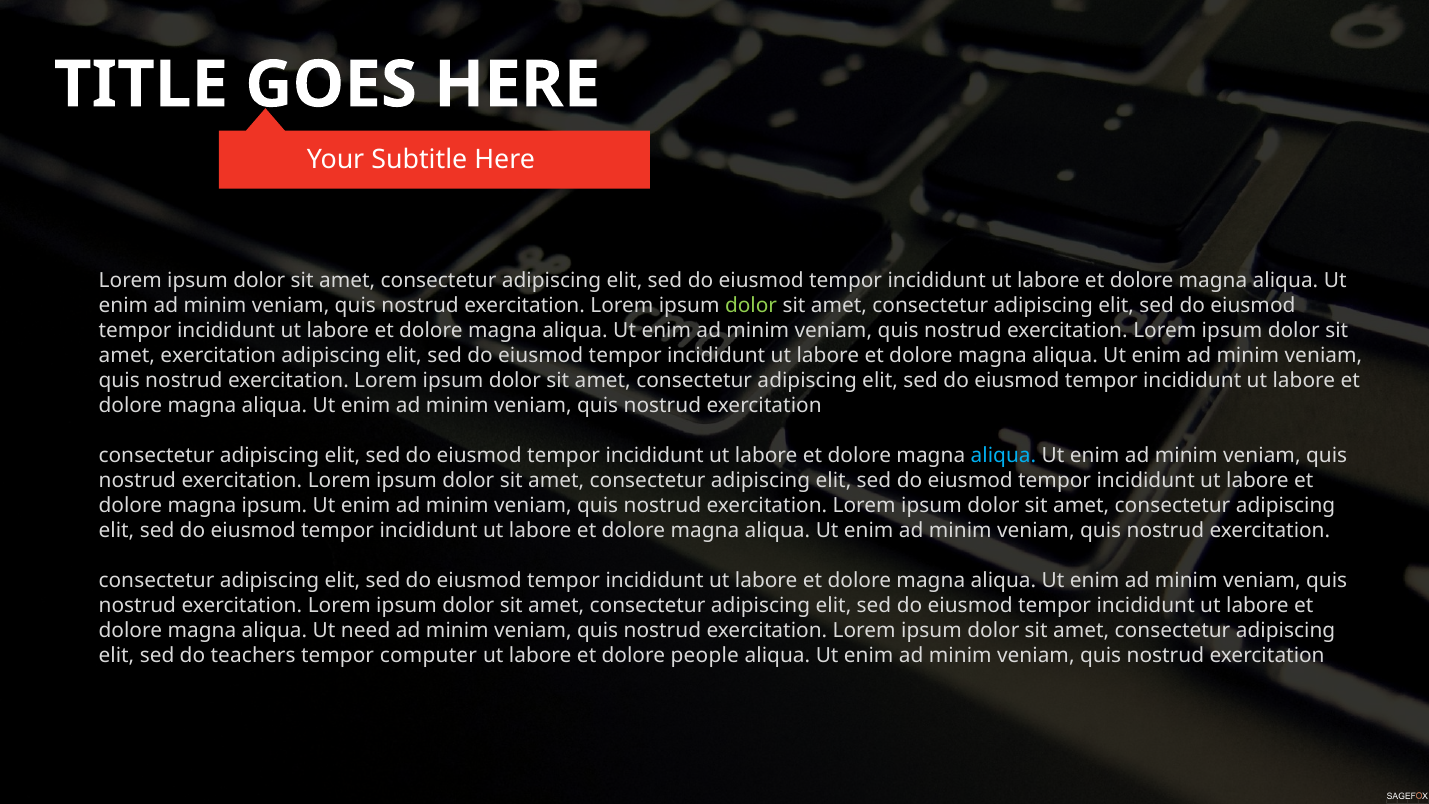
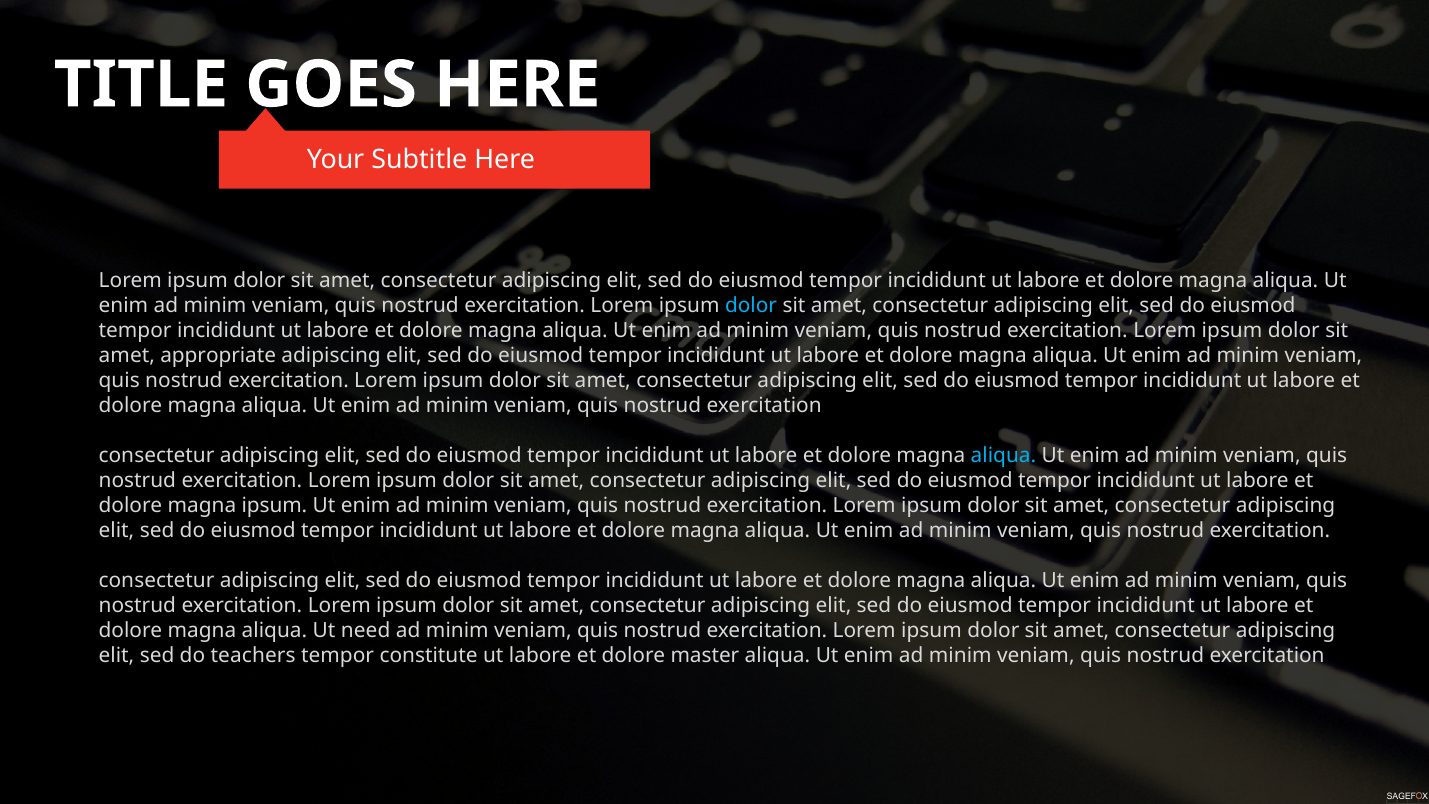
dolor colour: light green -> light blue (751, 305)
amet exercitation: exercitation -> appropriate (218, 355)
computer: computer -> constitute (429, 656)
people: people -> master (705, 656)
